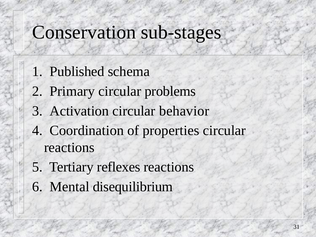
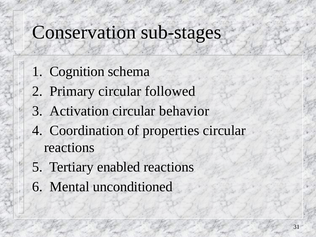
Published: Published -> Cognition (77, 72)
problems: problems -> followed (170, 91)
reflexes: reflexes -> enabled (119, 167)
disequilibrium: disequilibrium -> unconditioned (133, 187)
